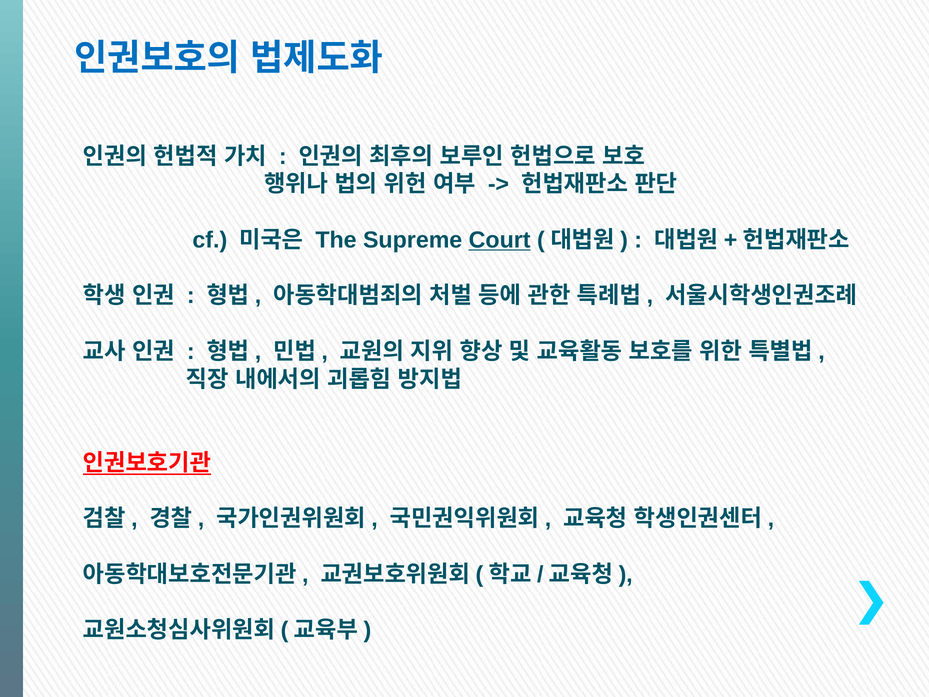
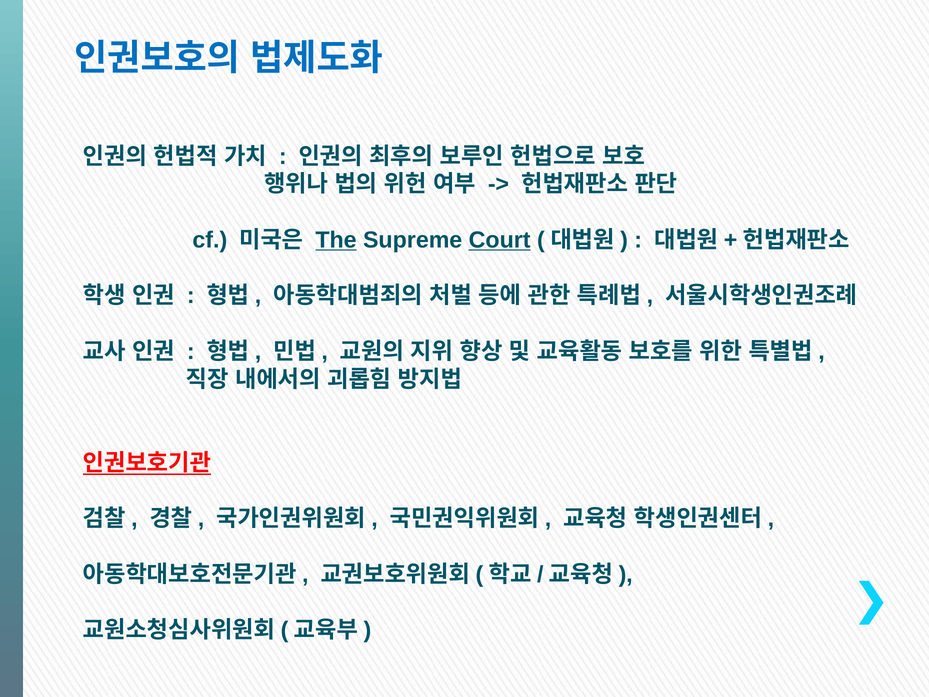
The underline: none -> present (336, 240)
